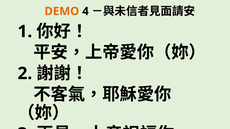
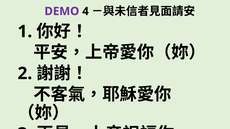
DEMO colour: orange -> purple (62, 11)
